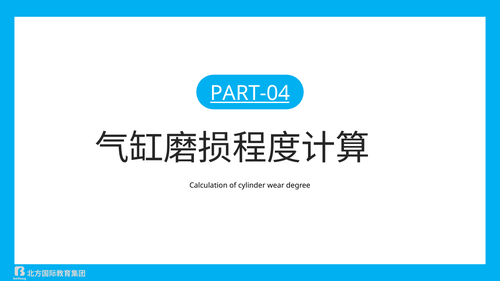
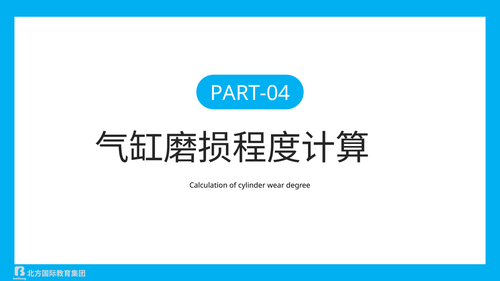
PART-04 underline: present -> none (250, 94)
